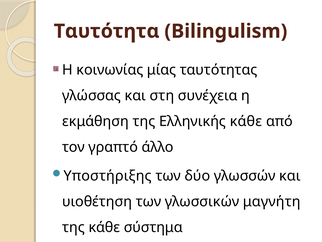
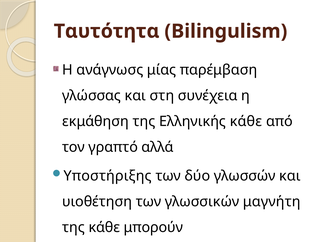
κοινωνίας: κοινωνίας -> ανάγνωσς (110, 70)
ταυτότητας: ταυτότητας -> παρέμβαση (219, 70)
άλλο: άλλο -> αλλά (158, 147)
σύστημα: σύστημα -> μπορούν (153, 227)
